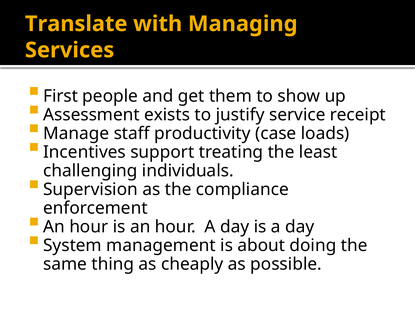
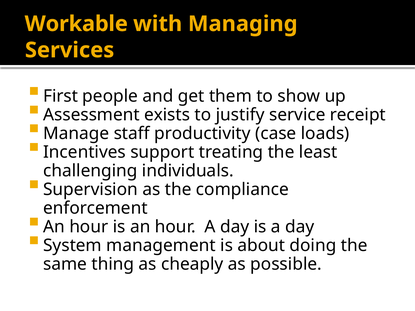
Translate: Translate -> Workable (76, 24)
